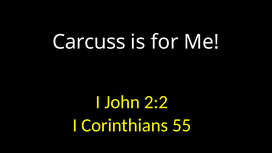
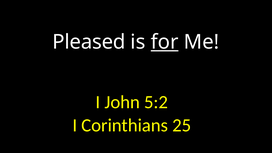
Carcuss: Carcuss -> Pleased (89, 42)
for underline: none -> present (165, 42)
2:2: 2:2 -> 5:2 (156, 102)
55: 55 -> 25 (182, 125)
